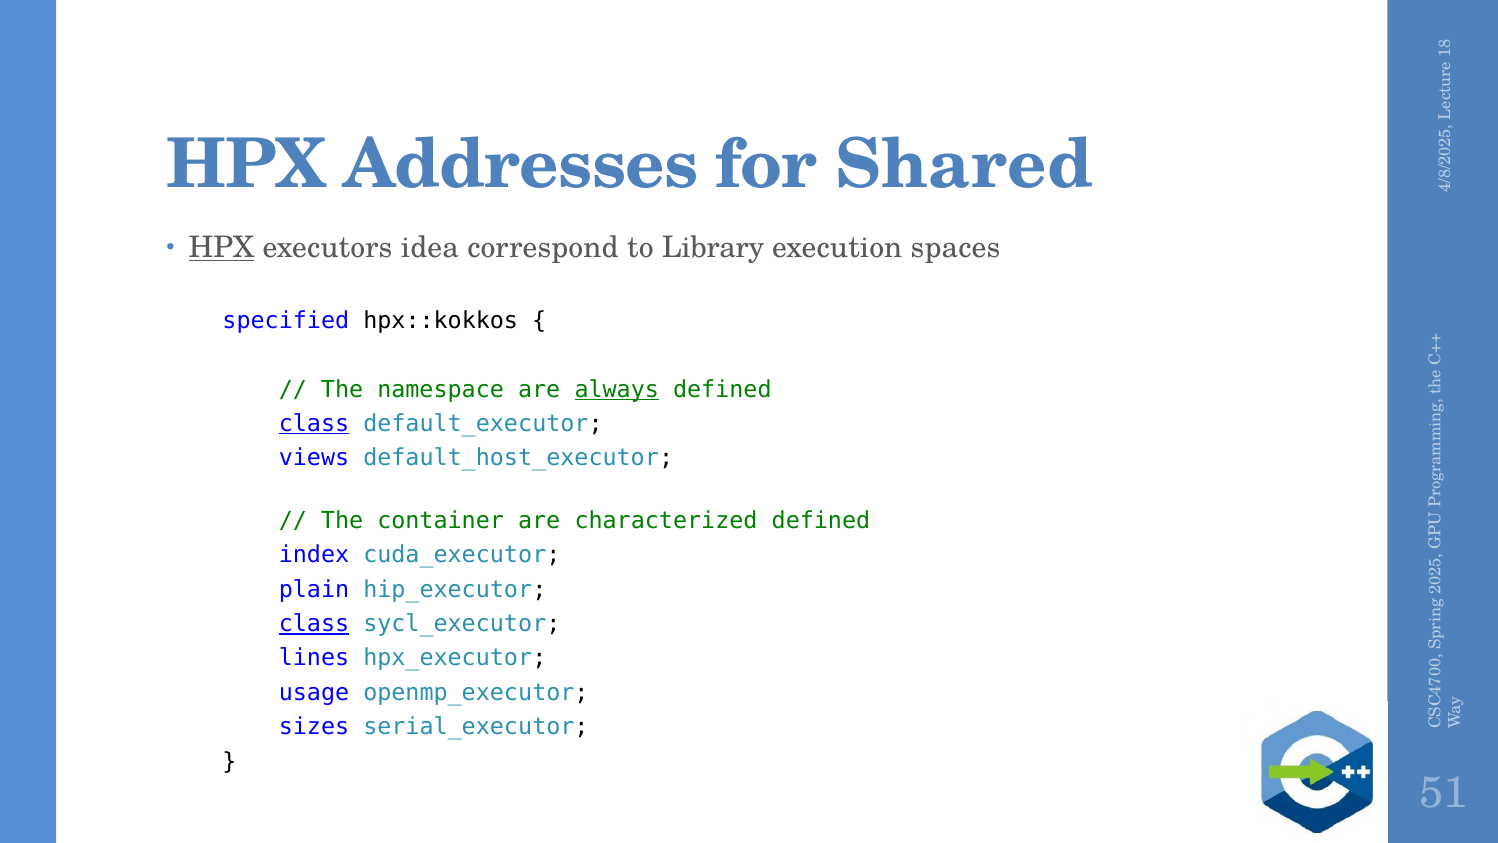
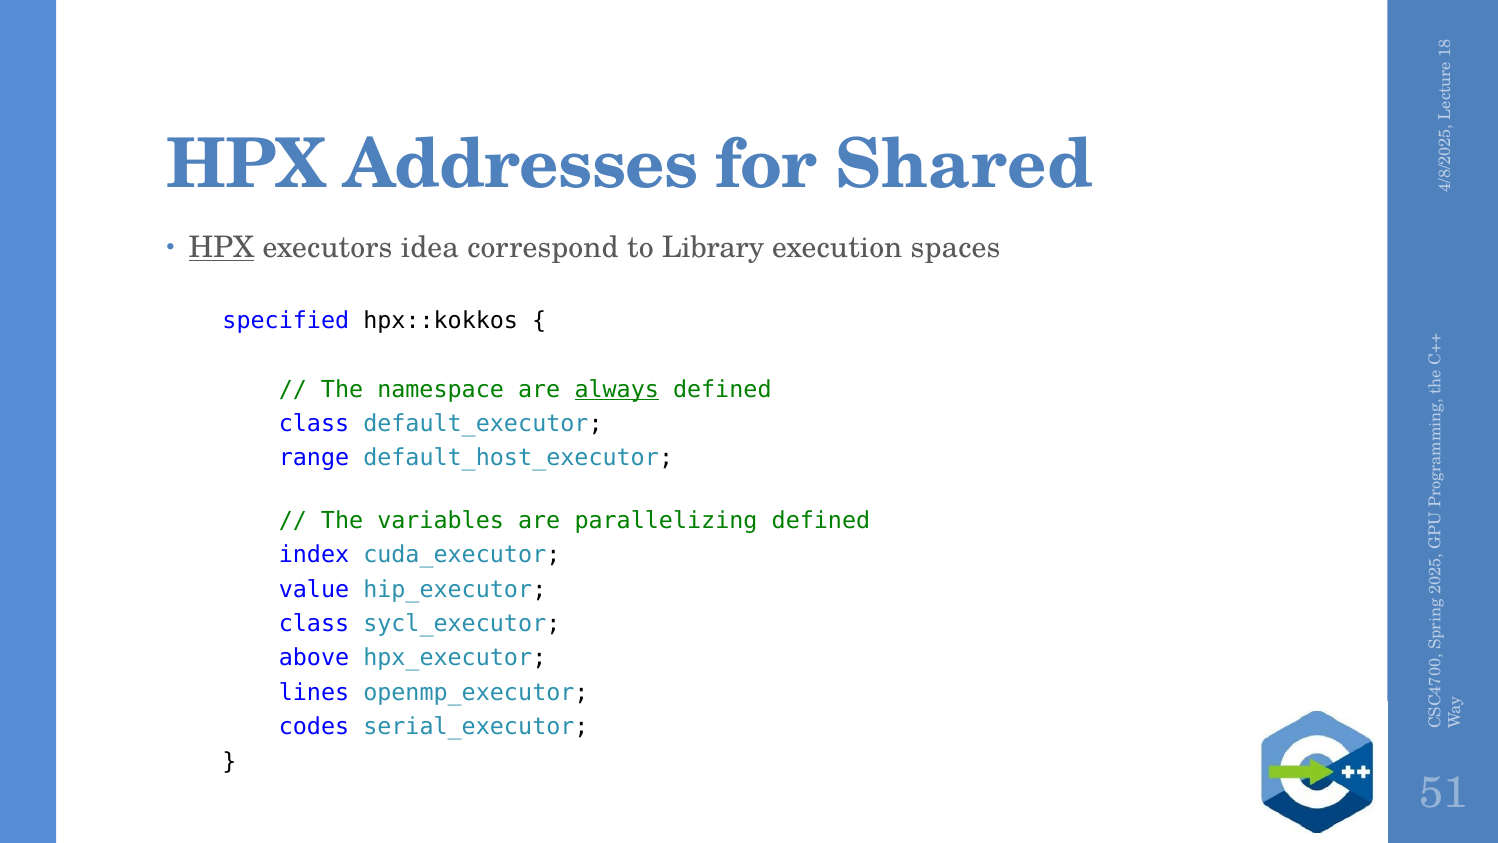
class underline: present -> none (314, 424)
views: views -> range (314, 458)
container: container -> variables (441, 520)
characterized: characterized -> parallelizing (666, 520)
plain: plain -> value (314, 589)
class underline: present -> none (314, 623)
lines: lines -> above (314, 658)
usage: usage -> lines (314, 692)
sizes: sizes -> codes (314, 727)
